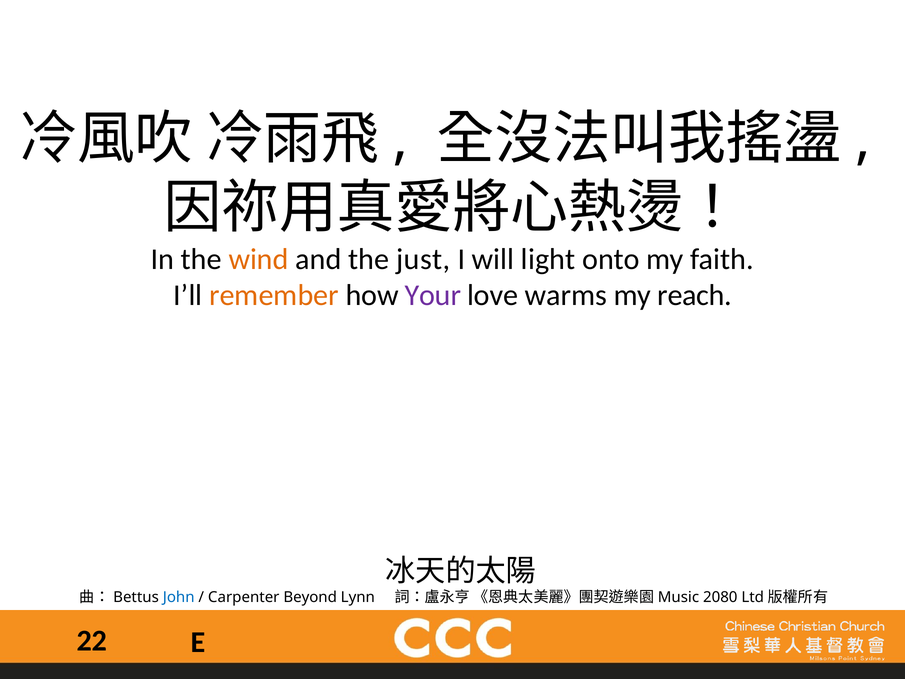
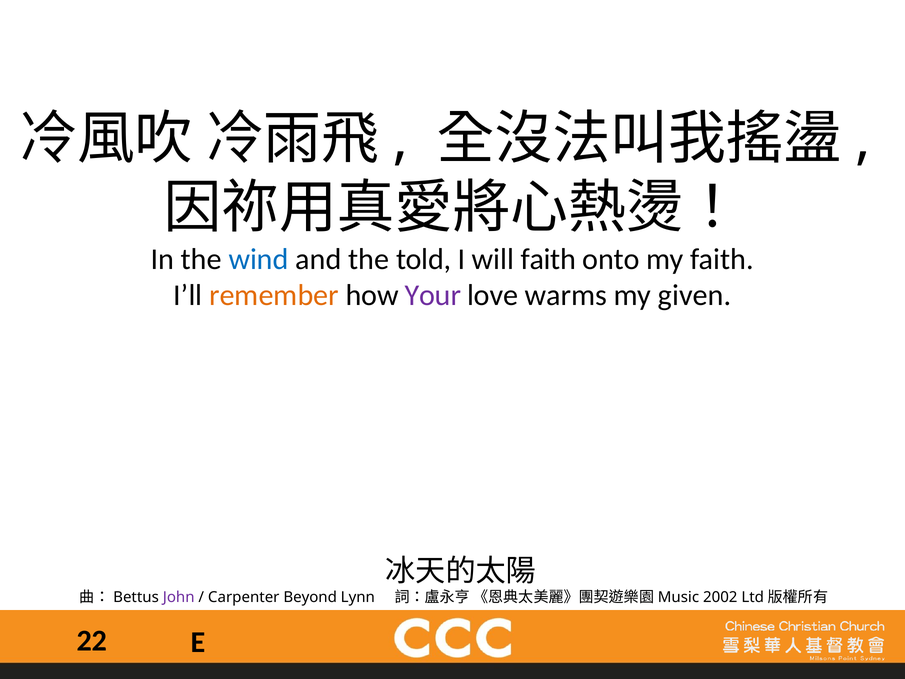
wind colour: orange -> blue (259, 259)
just: just -> told (424, 259)
will light: light -> faith (548, 259)
reach: reach -> given (695, 295)
John colour: blue -> purple (179, 597)
2080: 2080 -> 2002 (720, 597)
